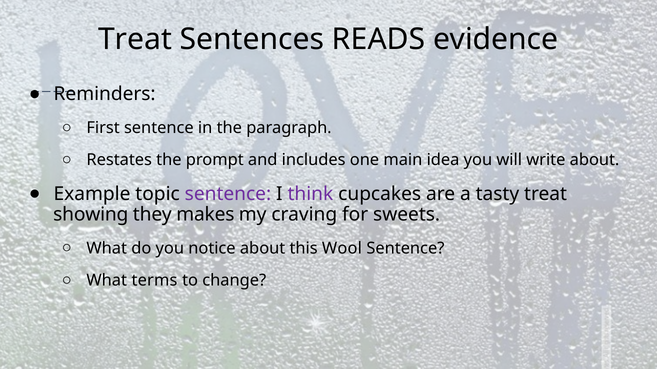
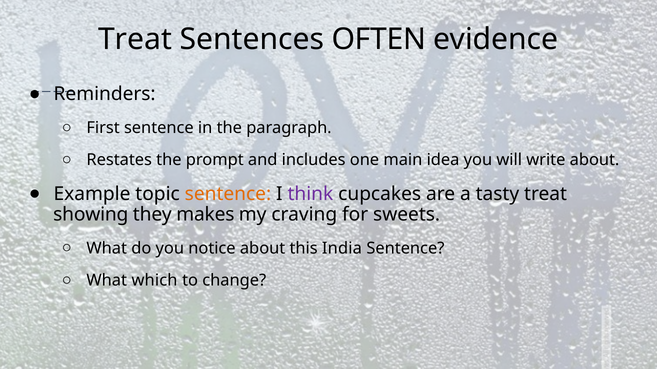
READS: READS -> OFTEN (379, 39)
sentence colour: purple -> orange (228, 194)
Wool: Wool -> India (342, 249)
terms: terms -> which (155, 281)
